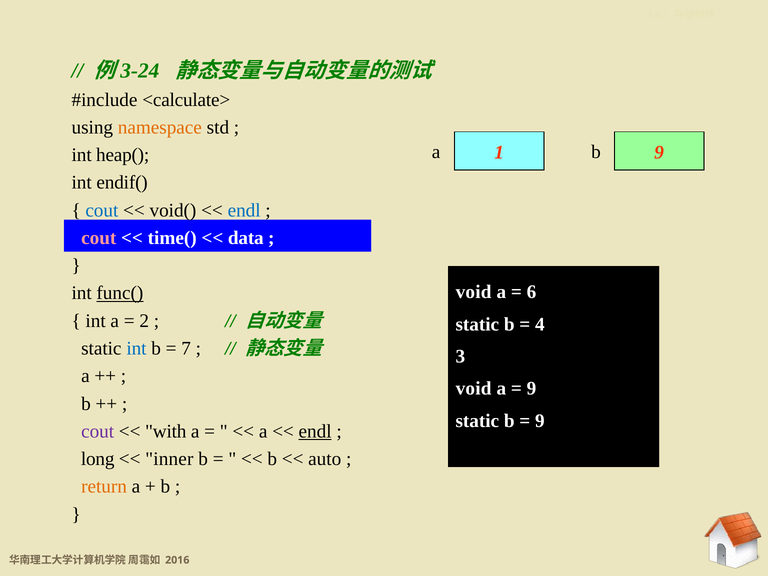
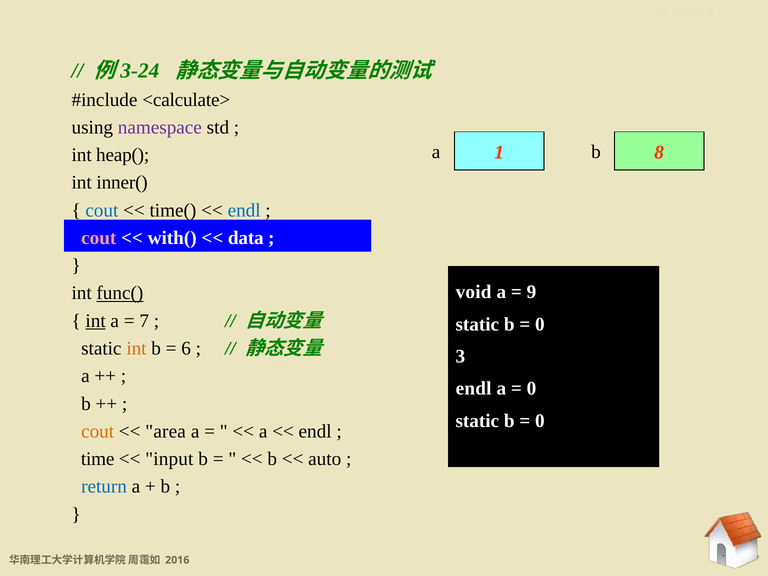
namespace colour: orange -> purple (160, 127)
a 9: 9 -> 8 (659, 152)
endif(: endif( -> inner( (122, 183)
void(: void( -> time( (173, 210)
time(: time( -> with( (172, 238)
6: 6 -> 9 (531, 292)
int underline: none -> present (96, 321)
2: 2 -> 7 (144, 321)
4: 4 -> 0 (540, 324)
int colour: blue -> orange (136, 348)
7: 7 -> 6 (186, 348)
void: void -> endl (474, 389)
9: 9 -> 0 (531, 389)
9: 9 -> 0 (540, 421)
cout colour: purple -> orange (98, 431)
with: with -> area (166, 431)
endl underline: present -> none (315, 431)
long: long -> time (98, 459)
inner: inner -> input (169, 459)
return colour: orange -> blue (104, 487)
